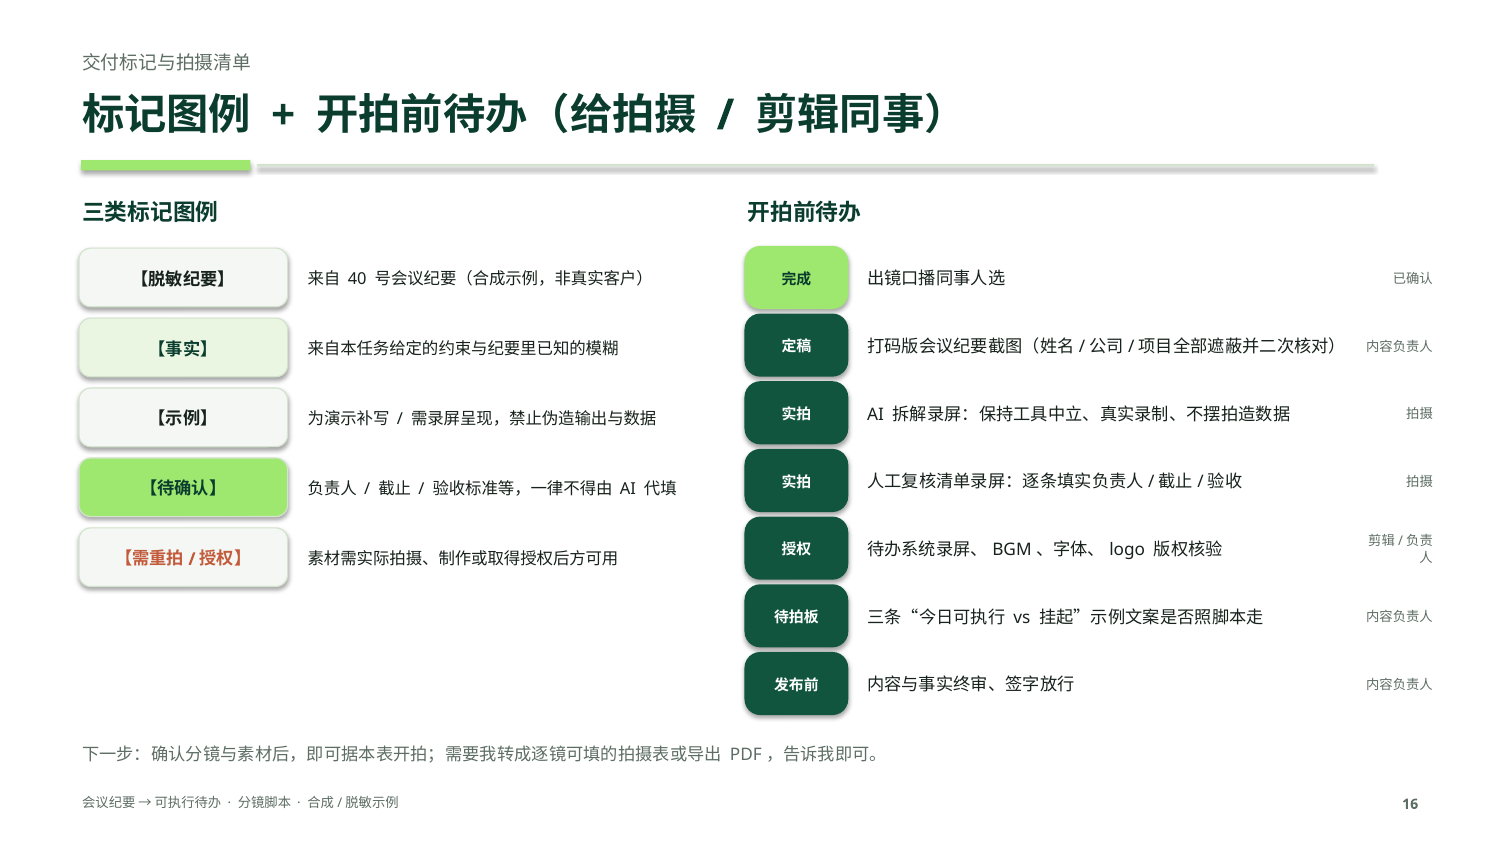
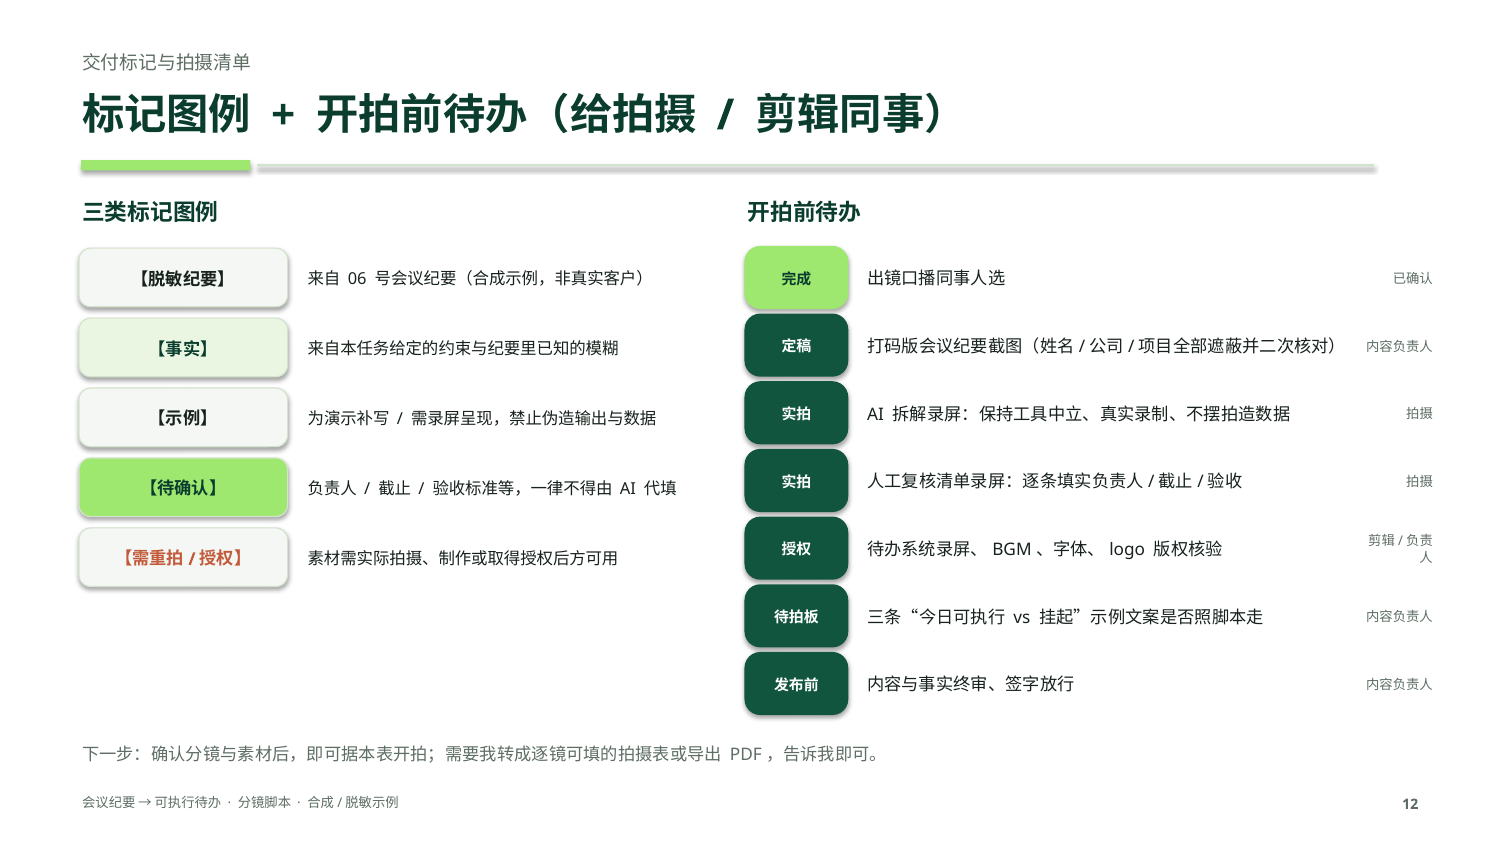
40: 40 -> 06 (357, 279)
16: 16 -> 12 (1410, 804)
